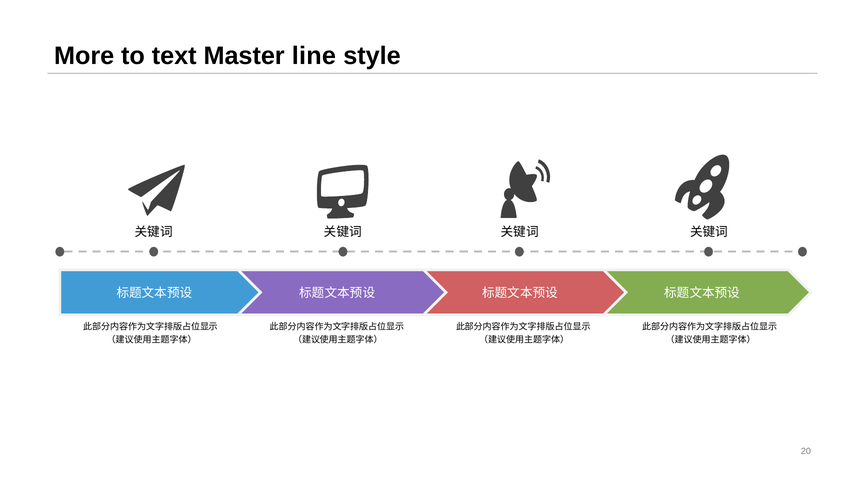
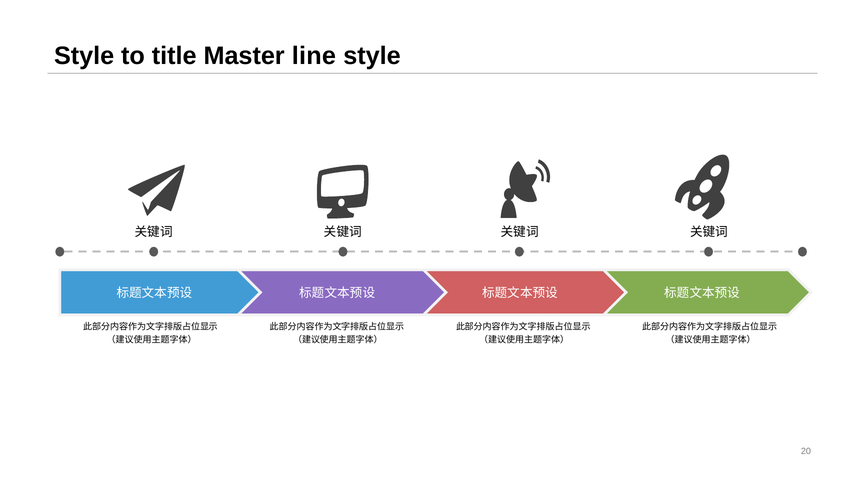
More: More -> Style (84, 56)
text: text -> title (174, 56)
